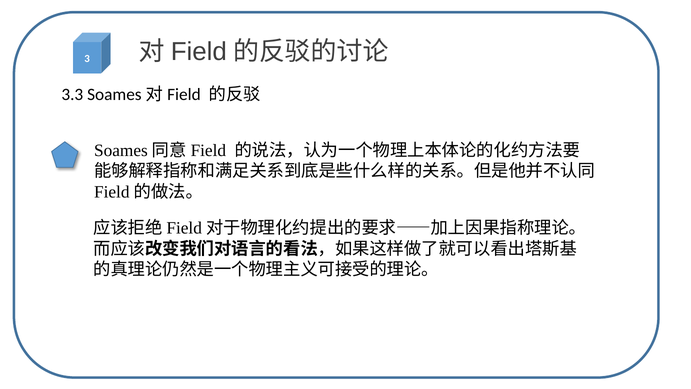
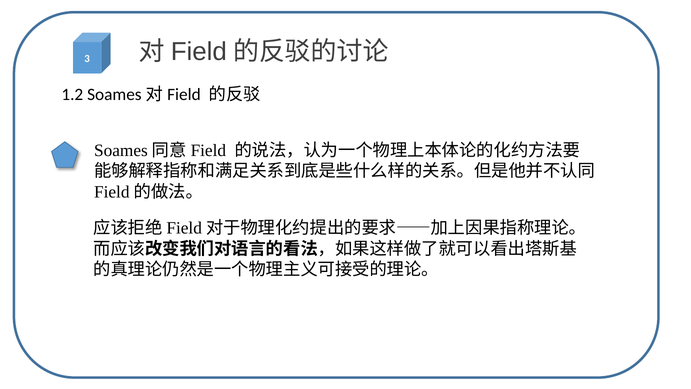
3.3: 3.3 -> 1.2 (72, 95)
